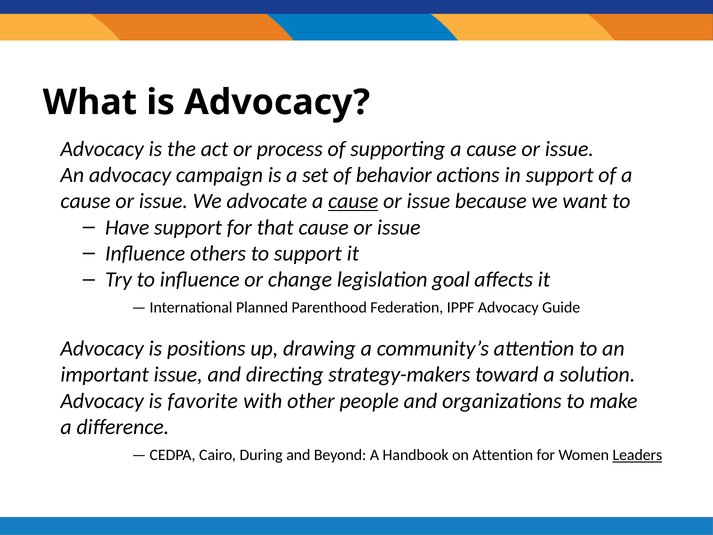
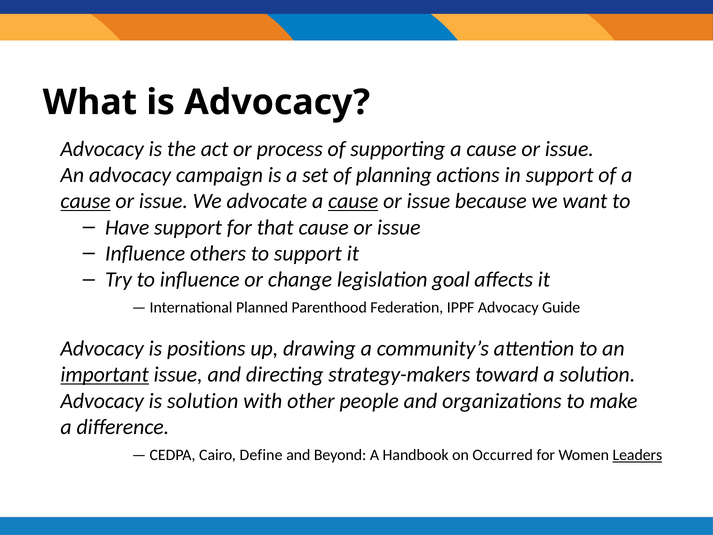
behavior: behavior -> planning (394, 175)
cause underline: none -> present (86, 201)
important underline: none -> present (105, 375)
is favorite: favorite -> solution (203, 401)
During: During -> Define (261, 455)
on Attention: Attention -> Occurred (503, 455)
